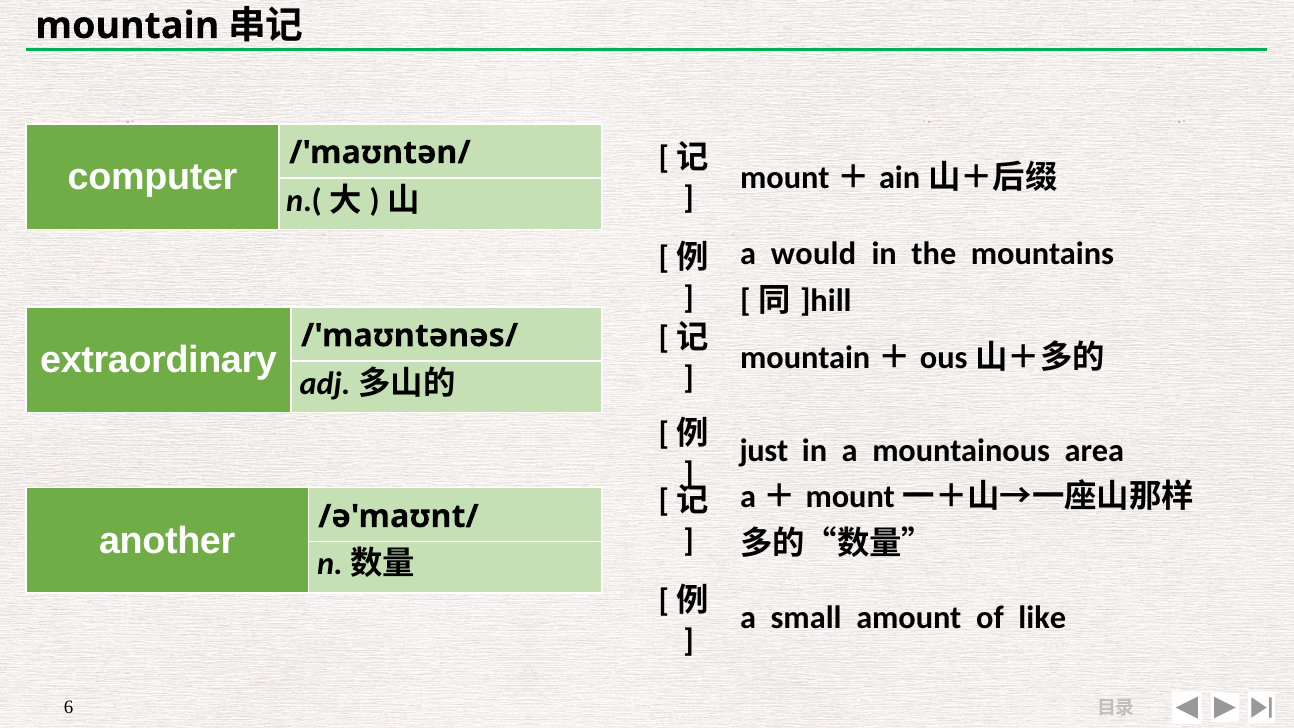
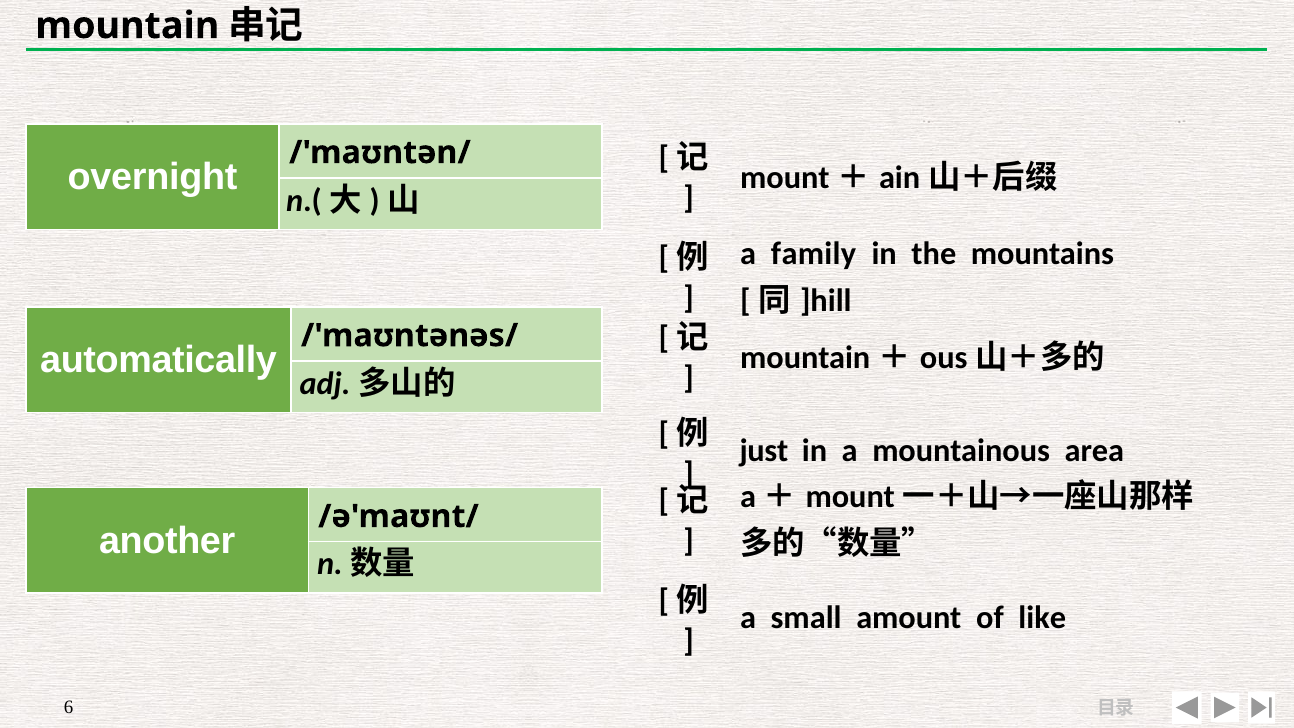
computer: computer -> overnight (153, 177)
would: would -> family (814, 254)
extraordinary: extraordinary -> automatically (159, 360)
